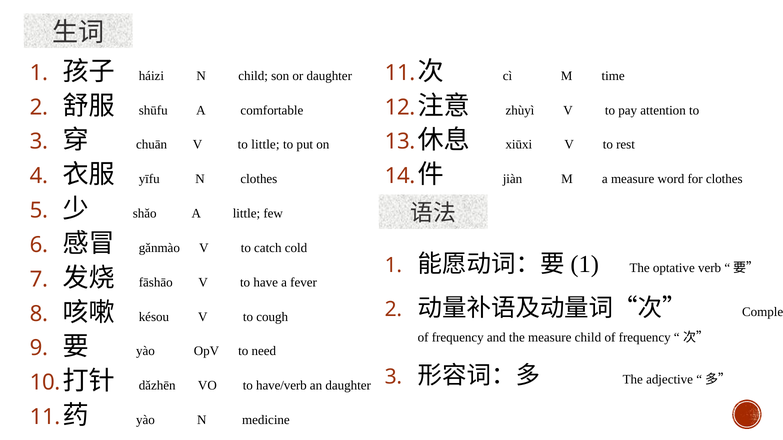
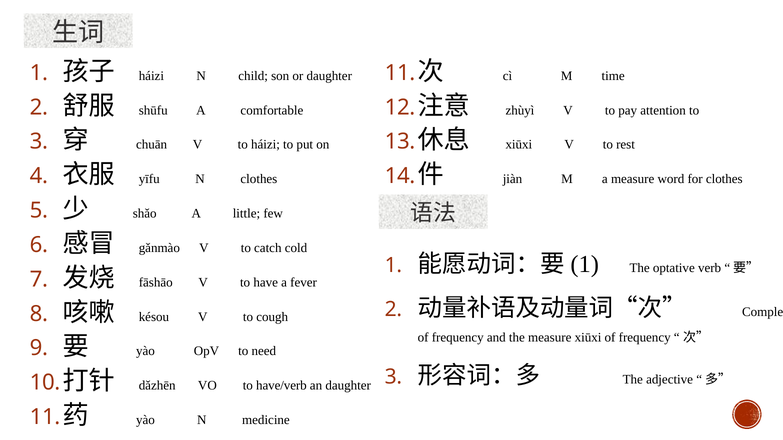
to little: little -> háizi (265, 145)
measure child: child -> xiūxi (588, 338)
